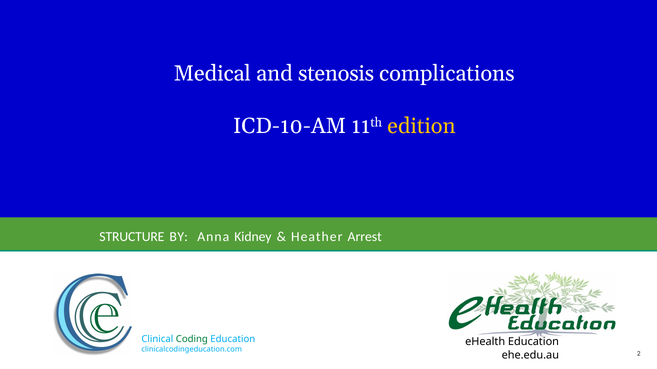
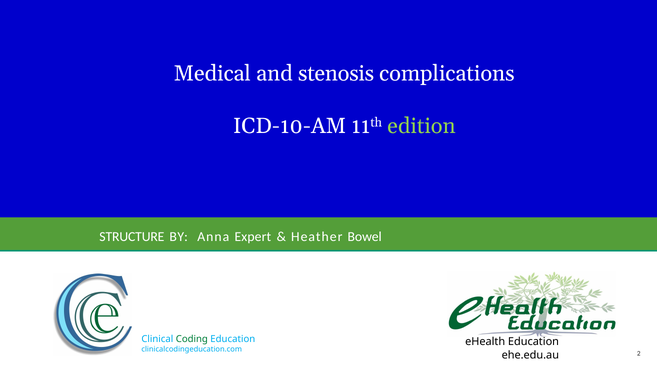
edition colour: yellow -> light green (421, 126)
Kidney: Kidney -> Expert (253, 237)
Arrest: Arrest -> Bowel (365, 237)
